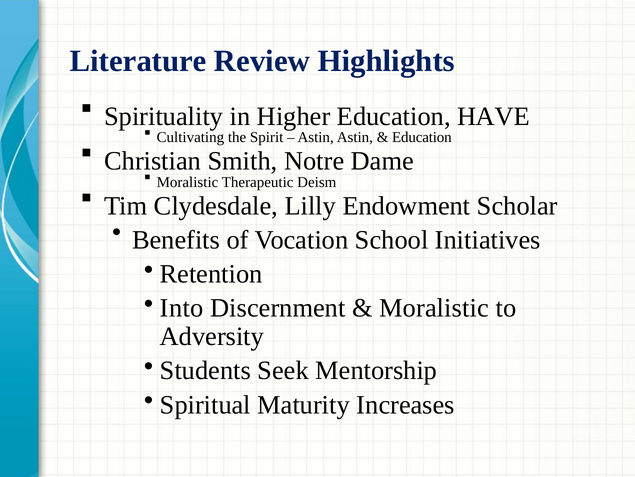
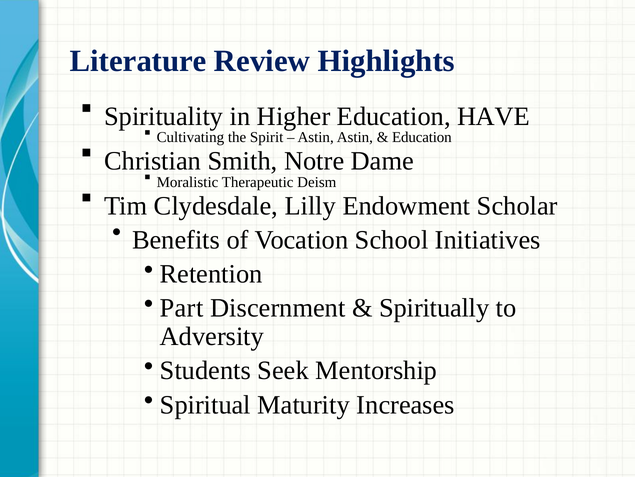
Into: Into -> Part (182, 308)
Moralistic: Moralistic -> Spiritually (434, 308)
